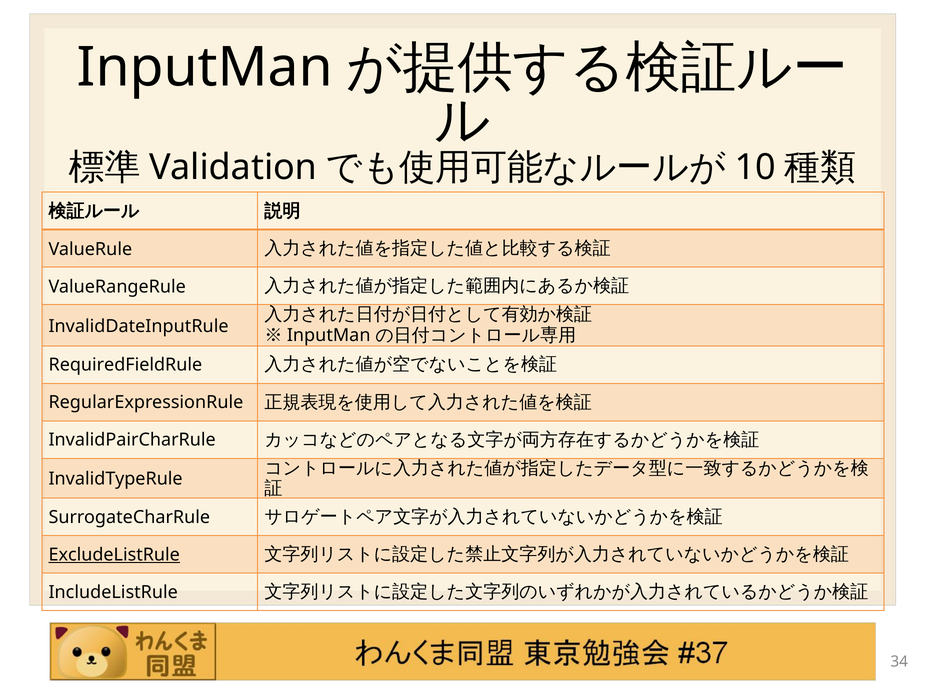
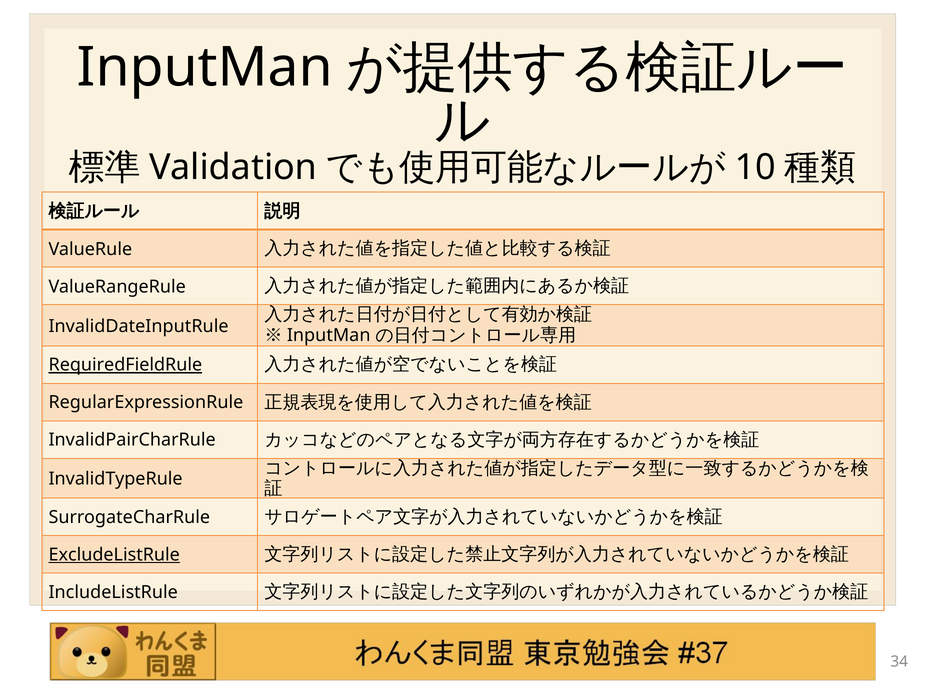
RequiredFieldRule underline: none -> present (125, 365)
